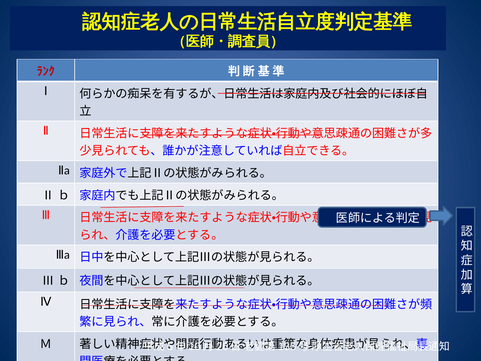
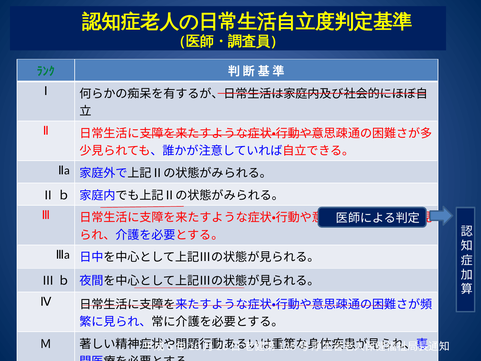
ﾗﾝｸ colour: red -> green (46, 72)
